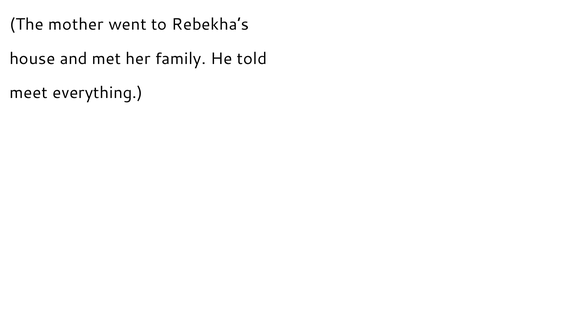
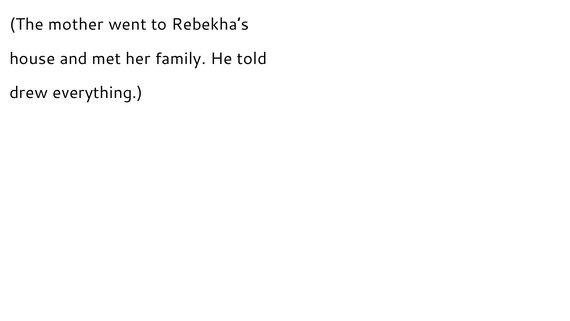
meet: meet -> drew (29, 93)
